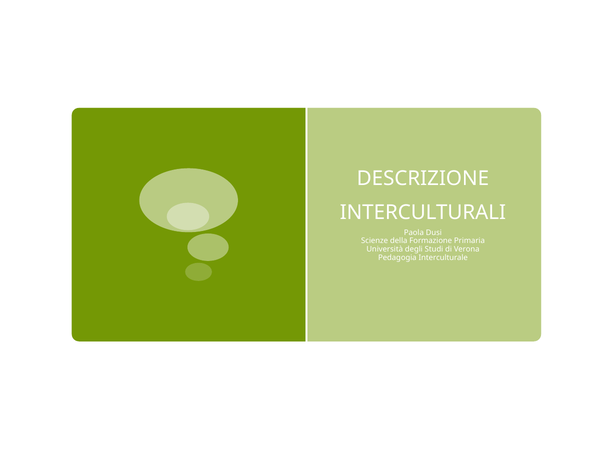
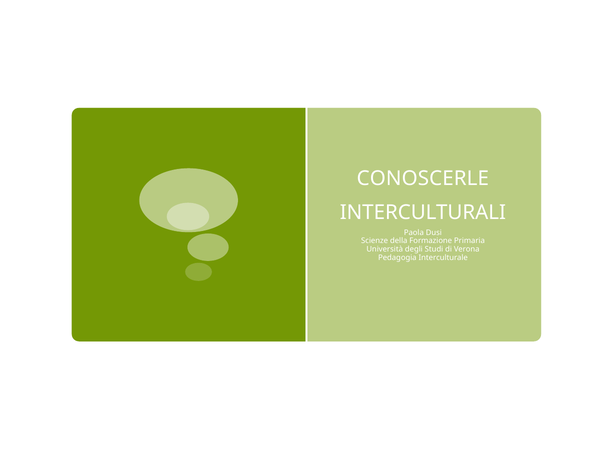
DESCRIZIONE: DESCRIZIONE -> CONOSCERLE (423, 178)
